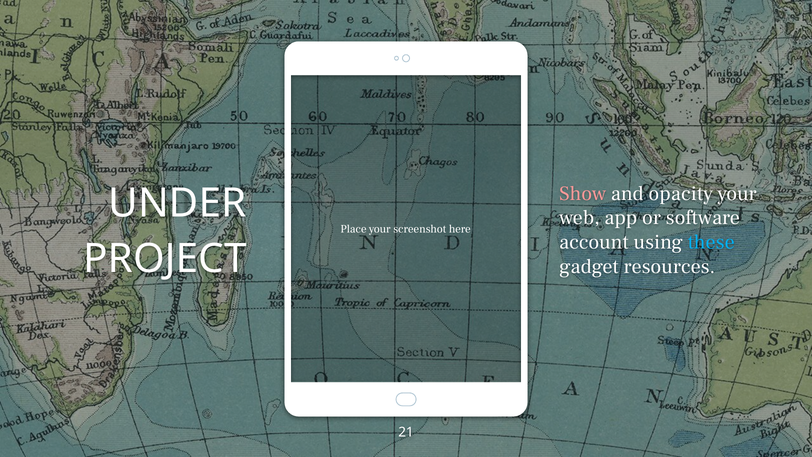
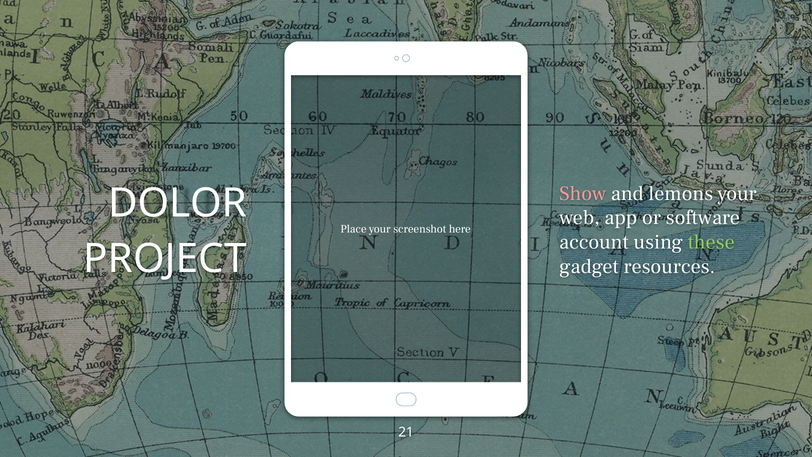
opacity: opacity -> lemons (681, 193)
UNDER: UNDER -> DOLOR (178, 203)
these colour: light blue -> light green (711, 242)
